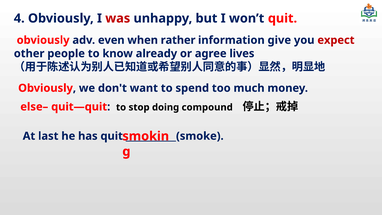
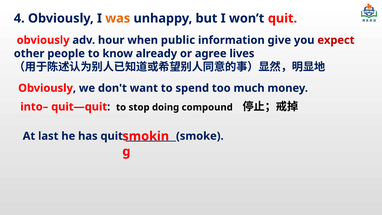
was colour: red -> orange (118, 18)
even: even -> hour (111, 40)
rather: rather -> public (178, 40)
else–: else– -> into– (34, 107)
